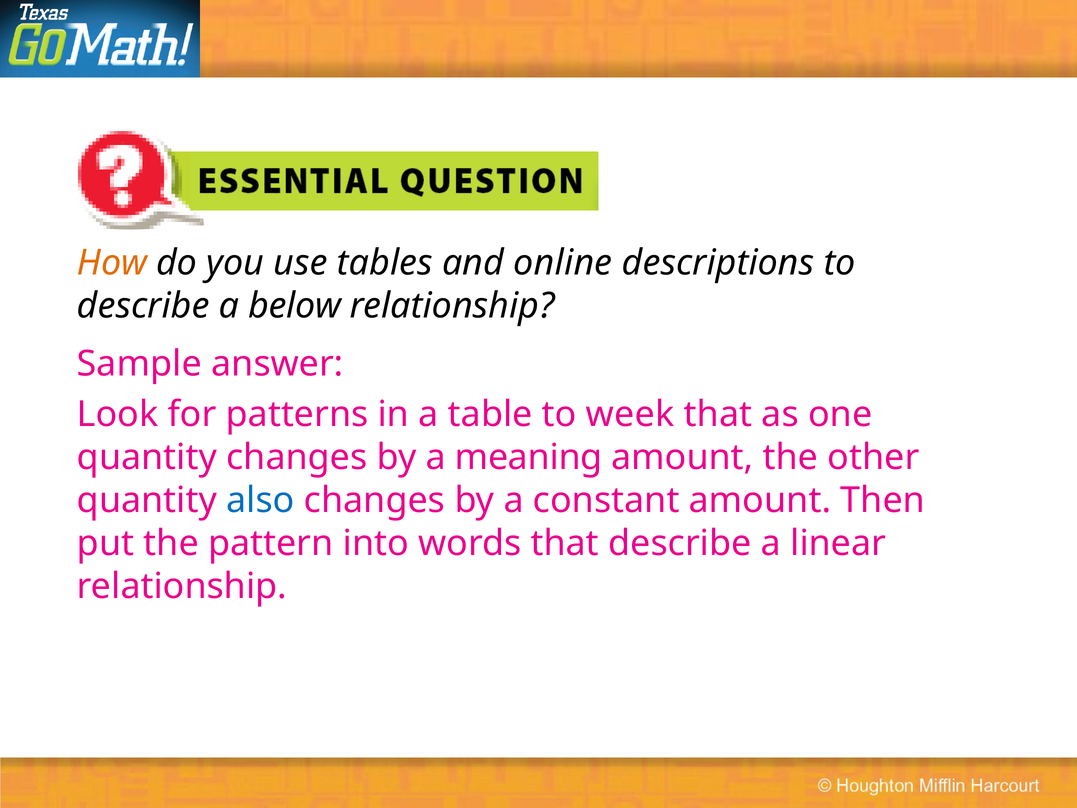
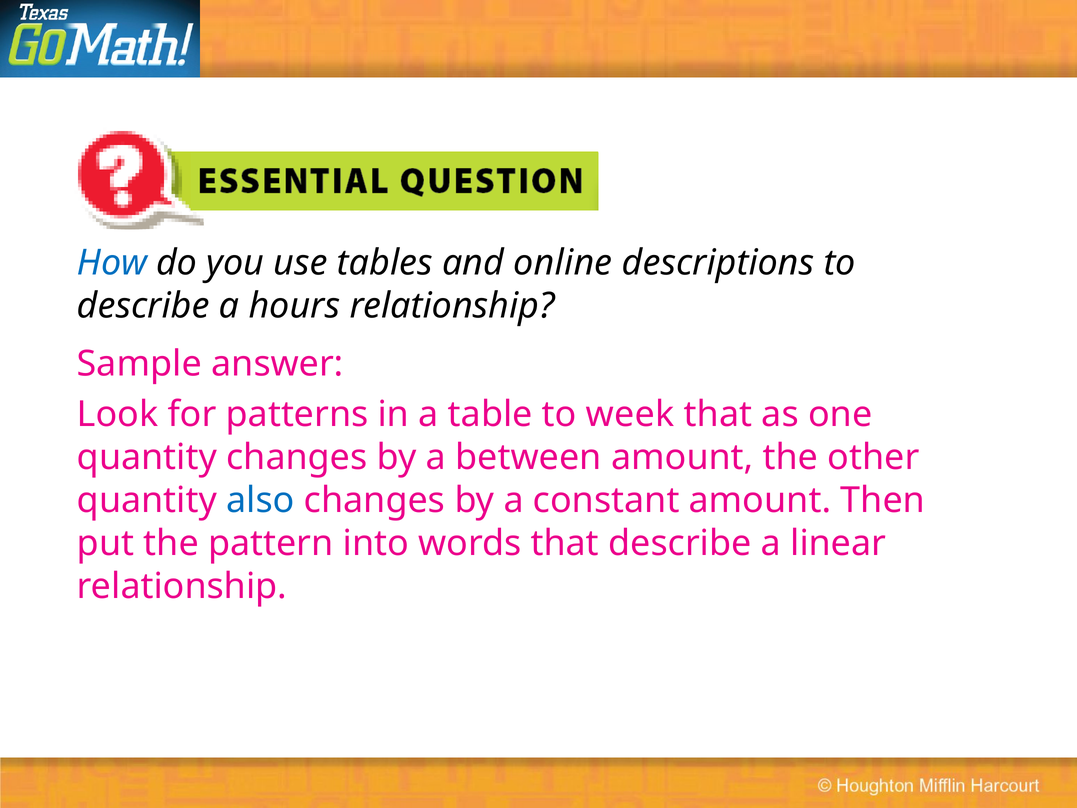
How colour: orange -> blue (112, 263)
below: below -> hours (294, 306)
meaning: meaning -> between (528, 457)
